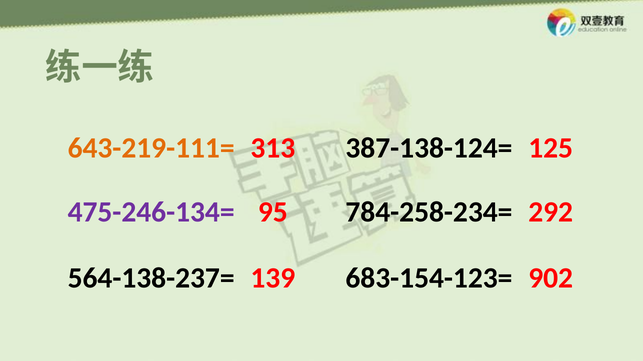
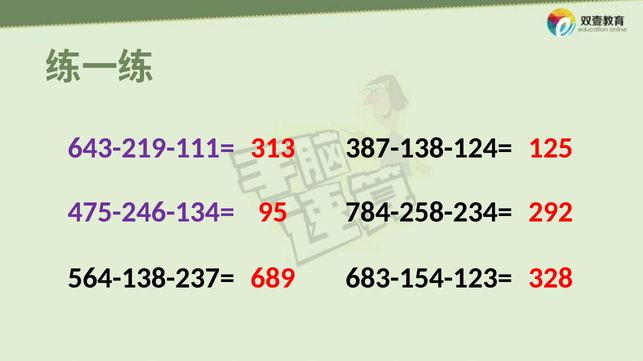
643-219-111= colour: orange -> purple (151, 148)
139: 139 -> 689 (273, 279)
902: 902 -> 328 (551, 279)
